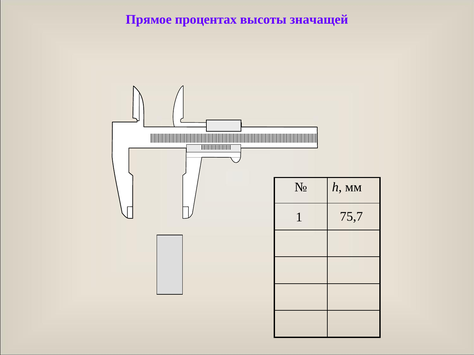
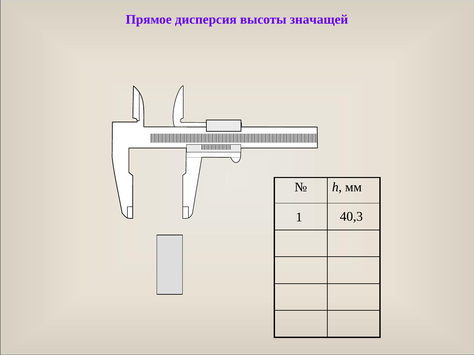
процентах: процентах -> дисперсия (206, 20)
75,7: 75,7 -> 40,3 (351, 217)
